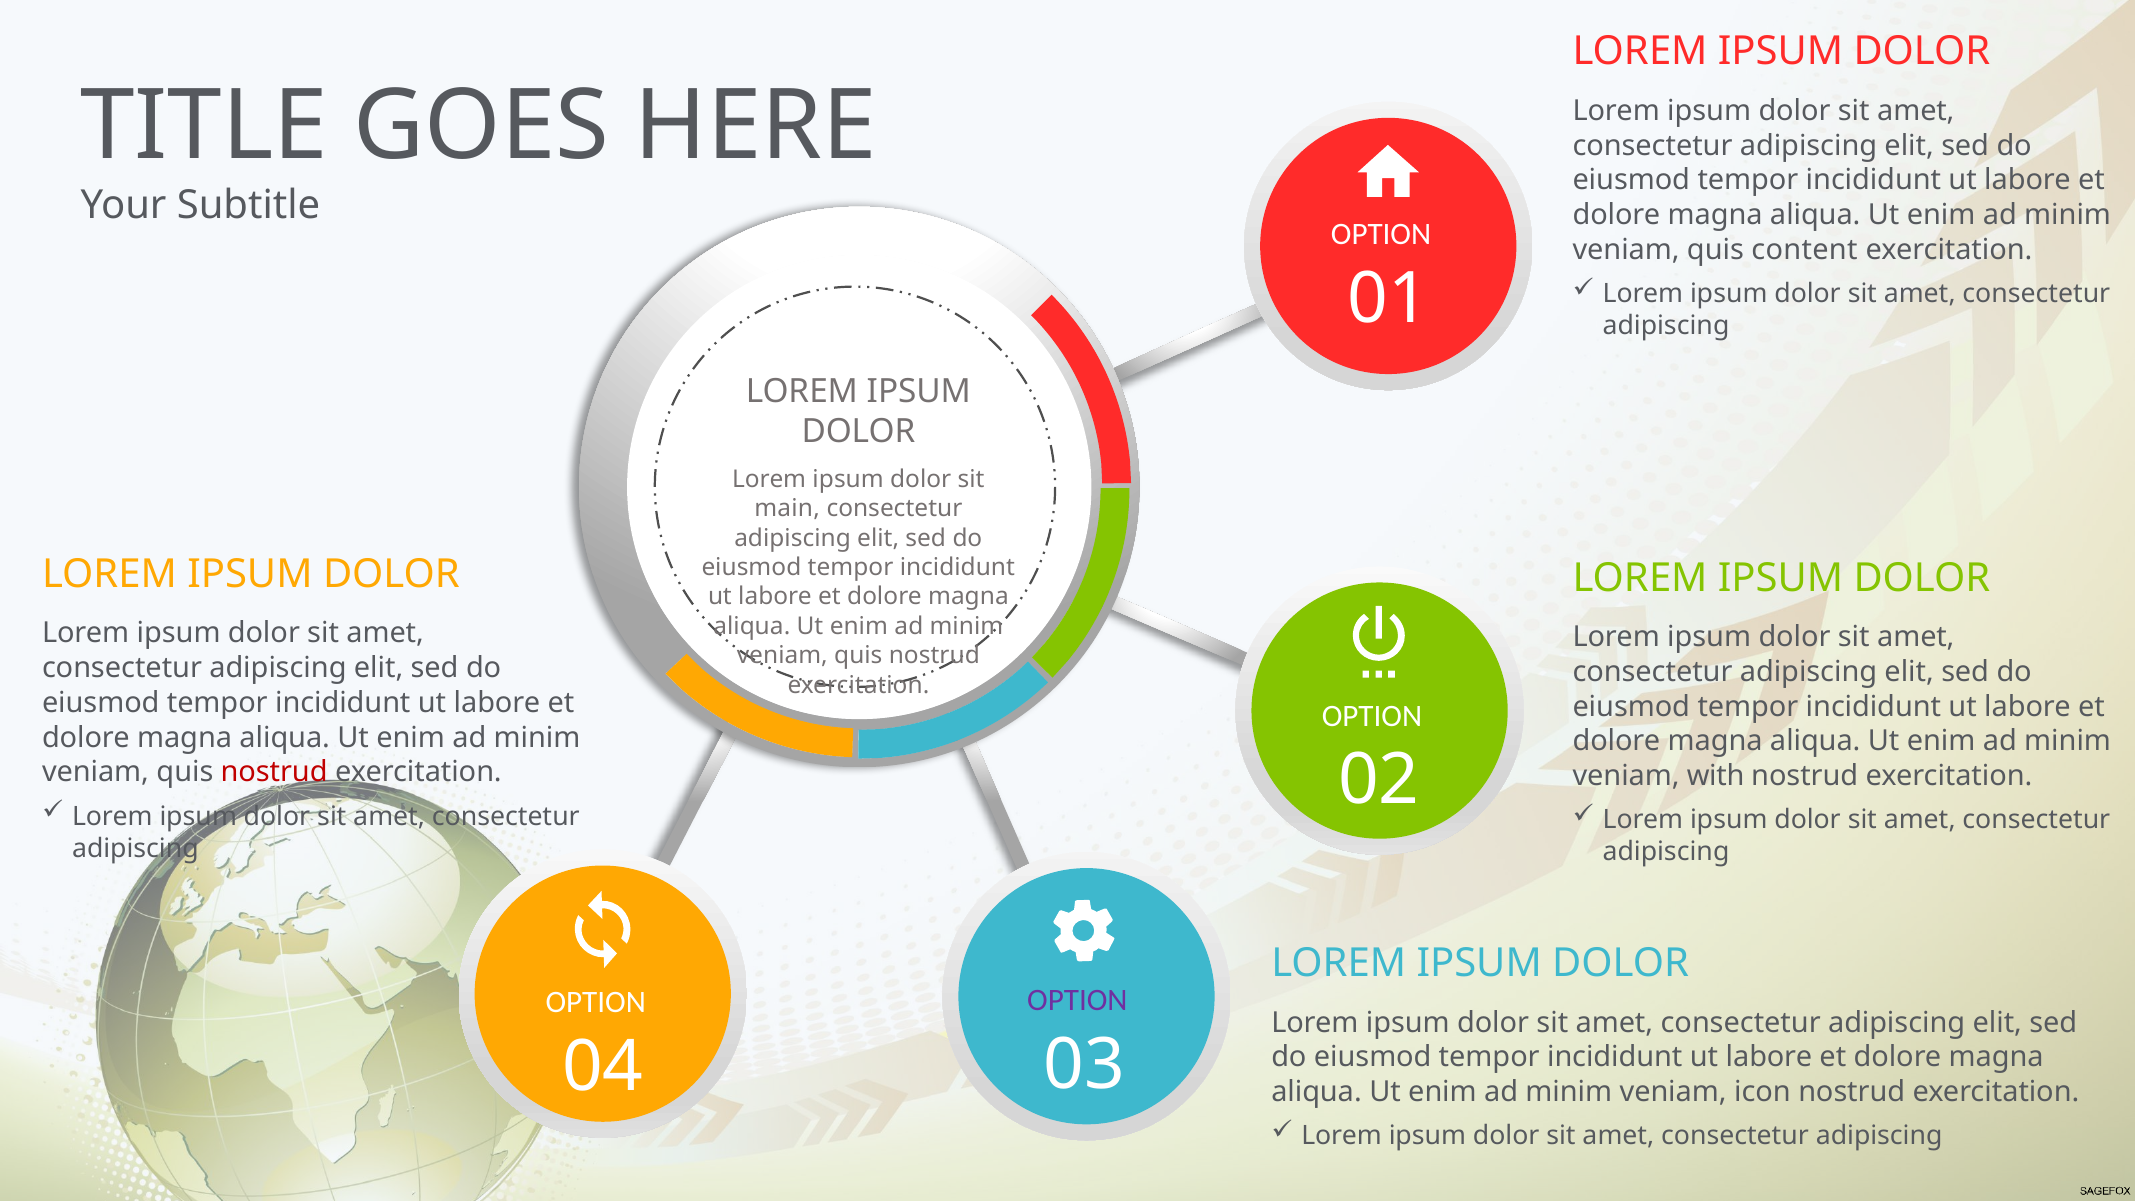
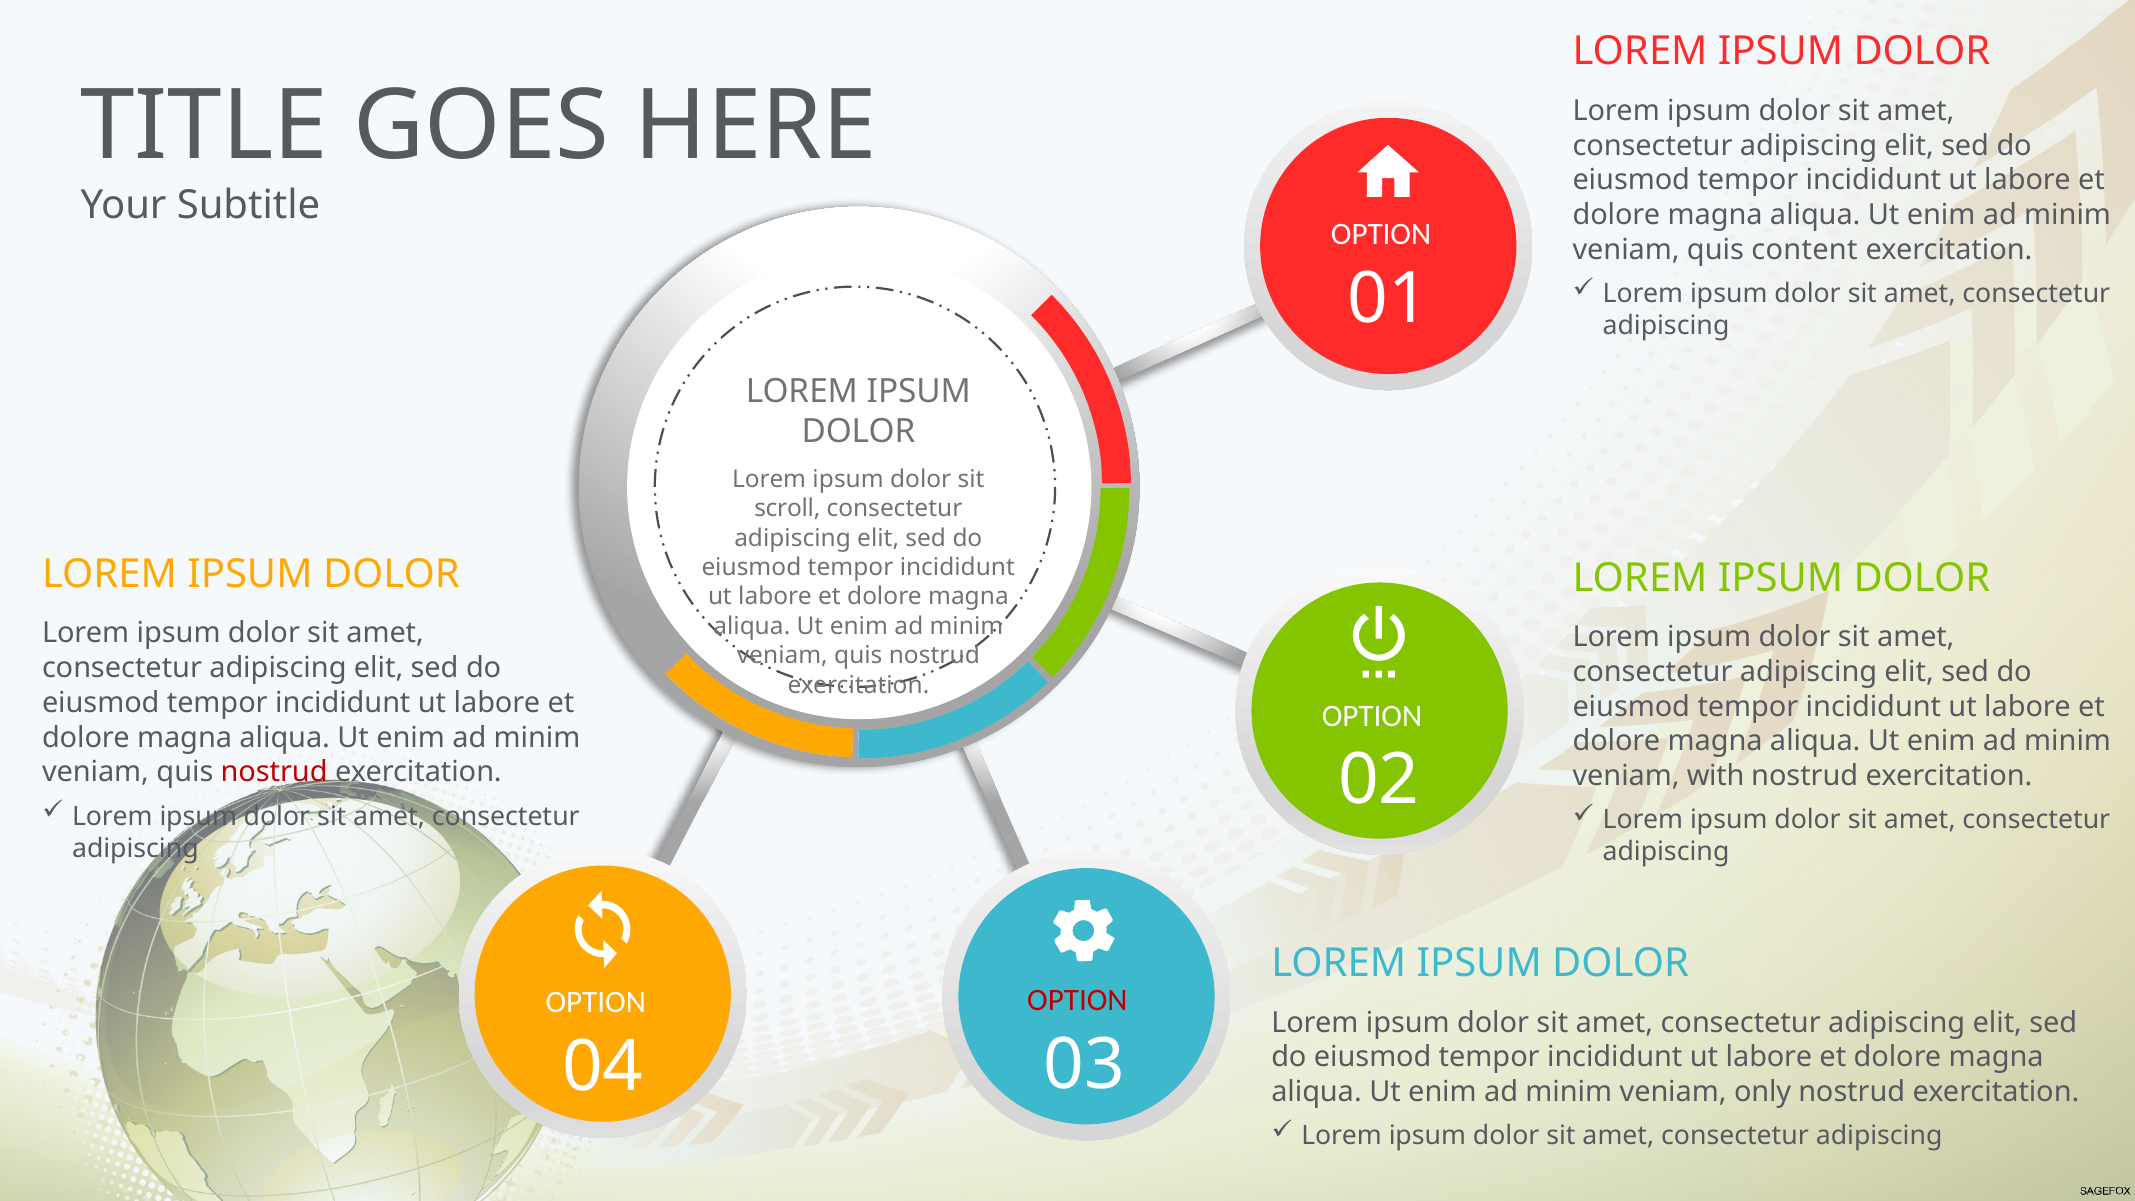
main: main -> scroll (787, 509)
OPTION colour: purple -> red (1077, 1000)
icon: icon -> only (1763, 1092)
